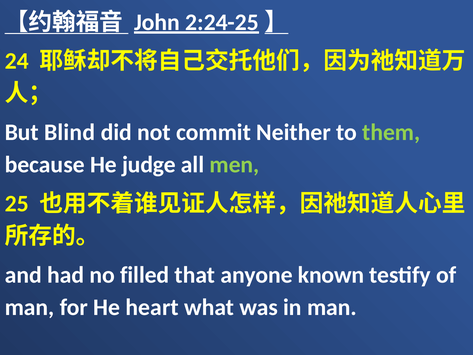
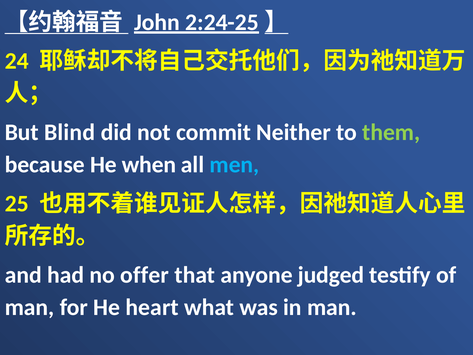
judge: judge -> when (149, 165)
men colour: light green -> light blue (234, 165)
filled: filled -> offer (145, 275)
known: known -> judged (331, 275)
